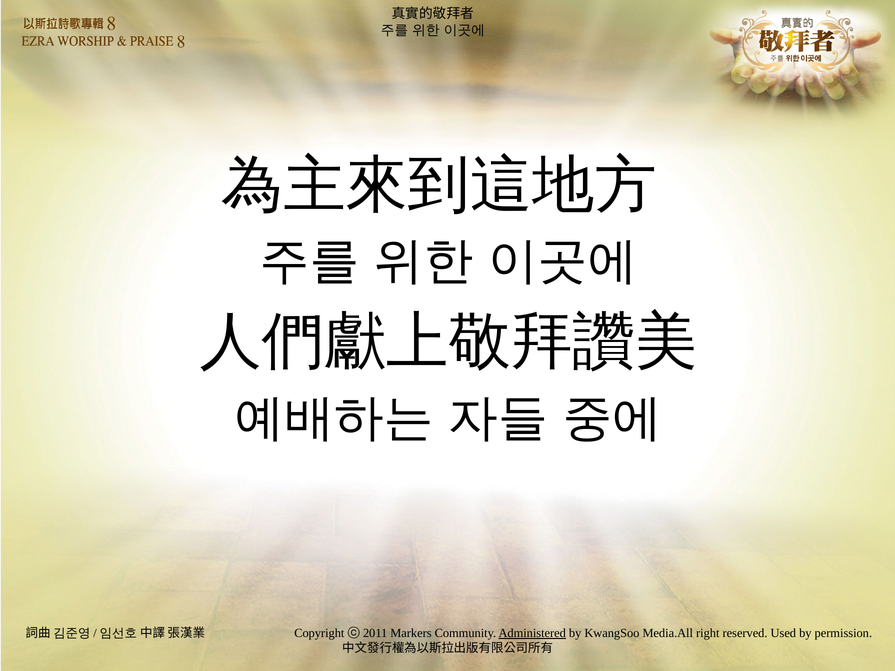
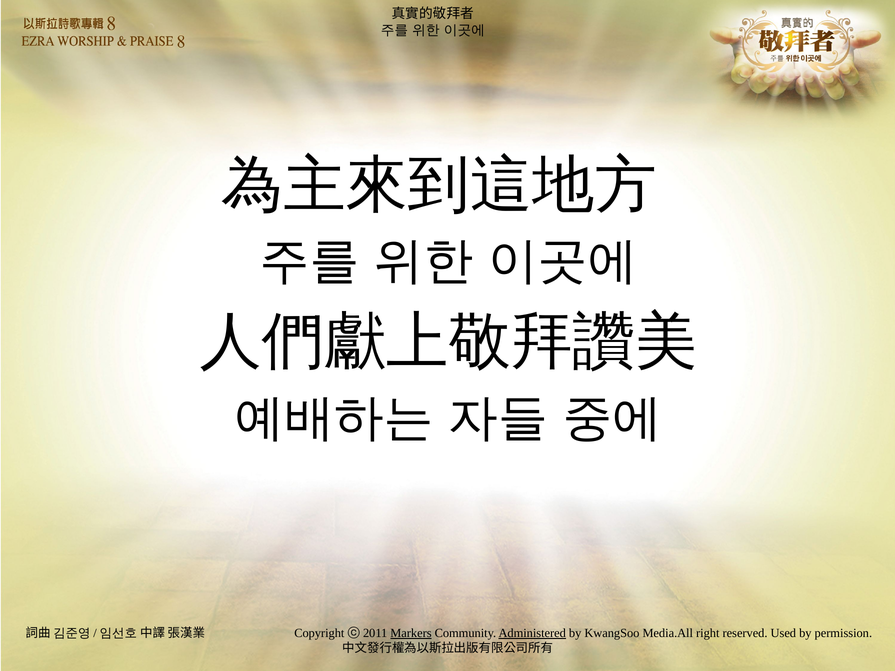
Markers underline: none -> present (411, 633)
